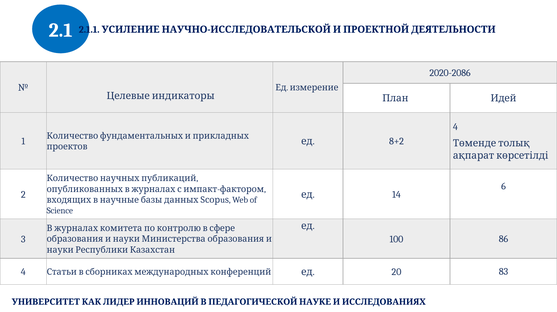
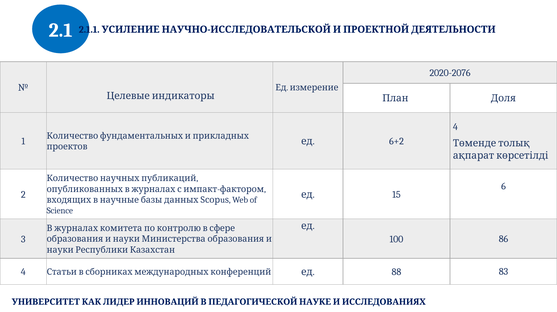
2020-2086: 2020-2086 -> 2020-2076 (450, 73)
Идей: Идей -> Доля (503, 98)
8+2: 8+2 -> 6+2 (396, 141)
14: 14 -> 15 (396, 194)
20: 20 -> 88 (396, 271)
